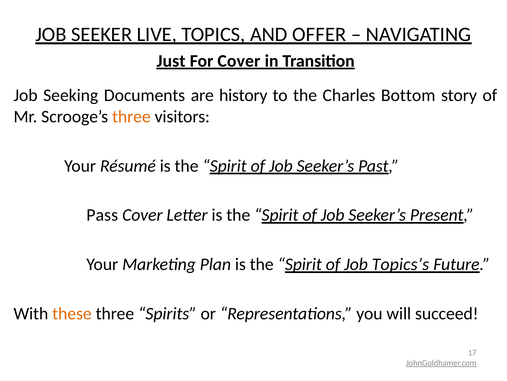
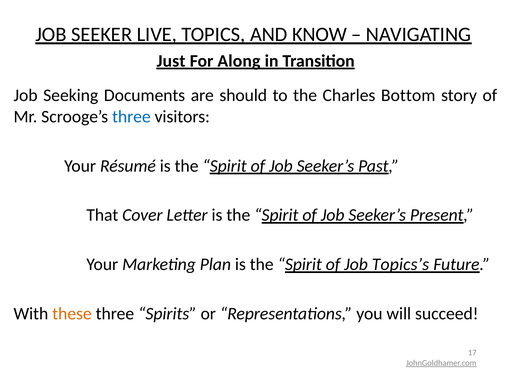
OFFER: OFFER -> KNOW (319, 34)
For Cover: Cover -> Along (239, 61)
history: history -> should (243, 95)
three colour: orange -> blue (131, 116)
Pass: Pass -> That (102, 215)
